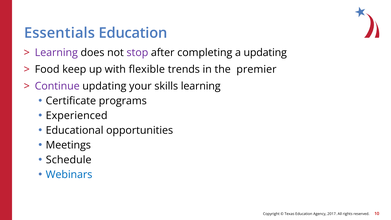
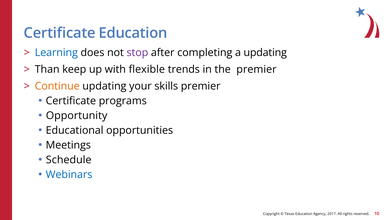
Essentials: Essentials -> Certificate (60, 33)
Learning colour: purple -> blue (56, 53)
Food: Food -> Than (47, 69)
Continue colour: purple -> orange (57, 86)
skills learning: learning -> premier (201, 86)
Experienced: Experienced -> Opportunity (77, 116)
